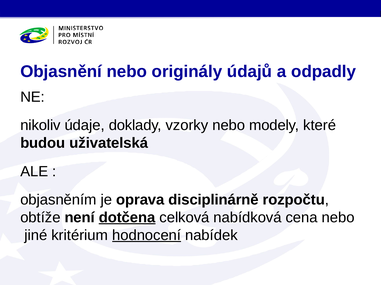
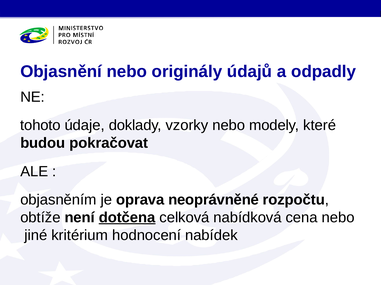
nikoliv: nikoliv -> tohoto (40, 126)
uživatelská: uživatelská -> pokračovat (109, 143)
disciplinárně: disciplinárně -> neoprávněné (214, 200)
hodnocení underline: present -> none (147, 236)
